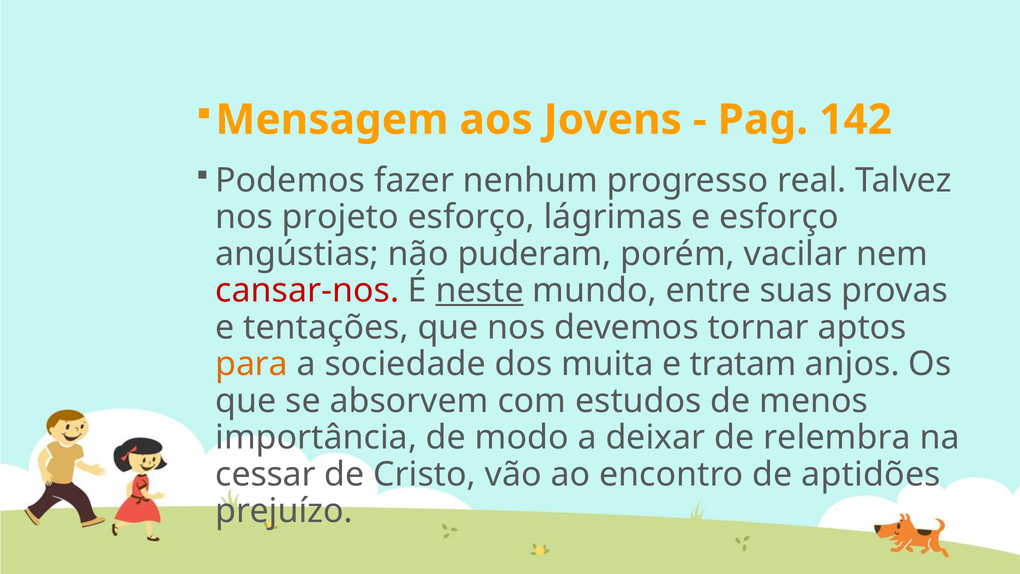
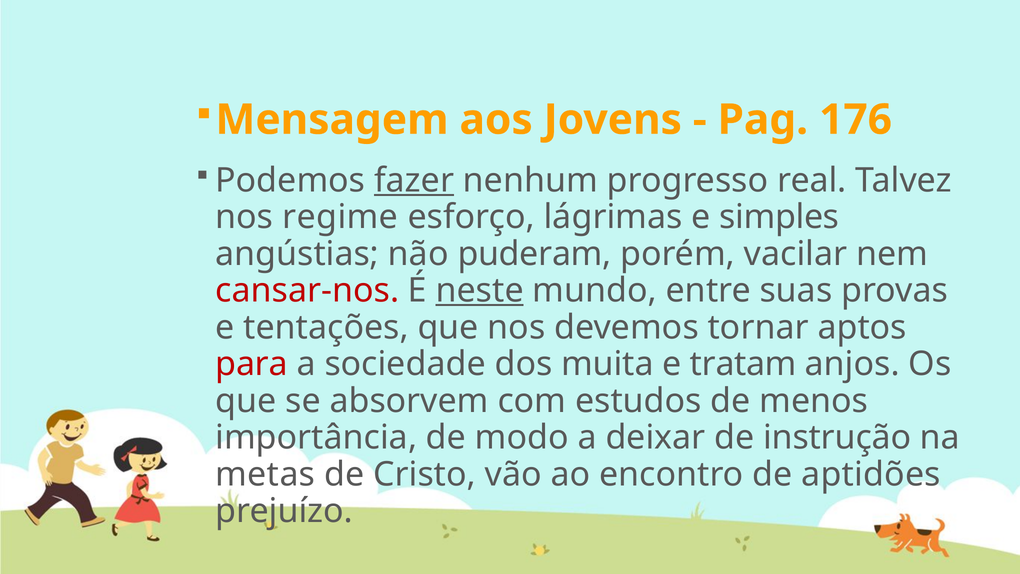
142: 142 -> 176 (856, 120)
fazer underline: none -> present (414, 180)
projeto: projeto -> regime (340, 217)
e esforço: esforço -> simples (779, 217)
para colour: orange -> red (252, 364)
relembra: relembra -> instrução (837, 437)
cessar: cessar -> metas (265, 474)
